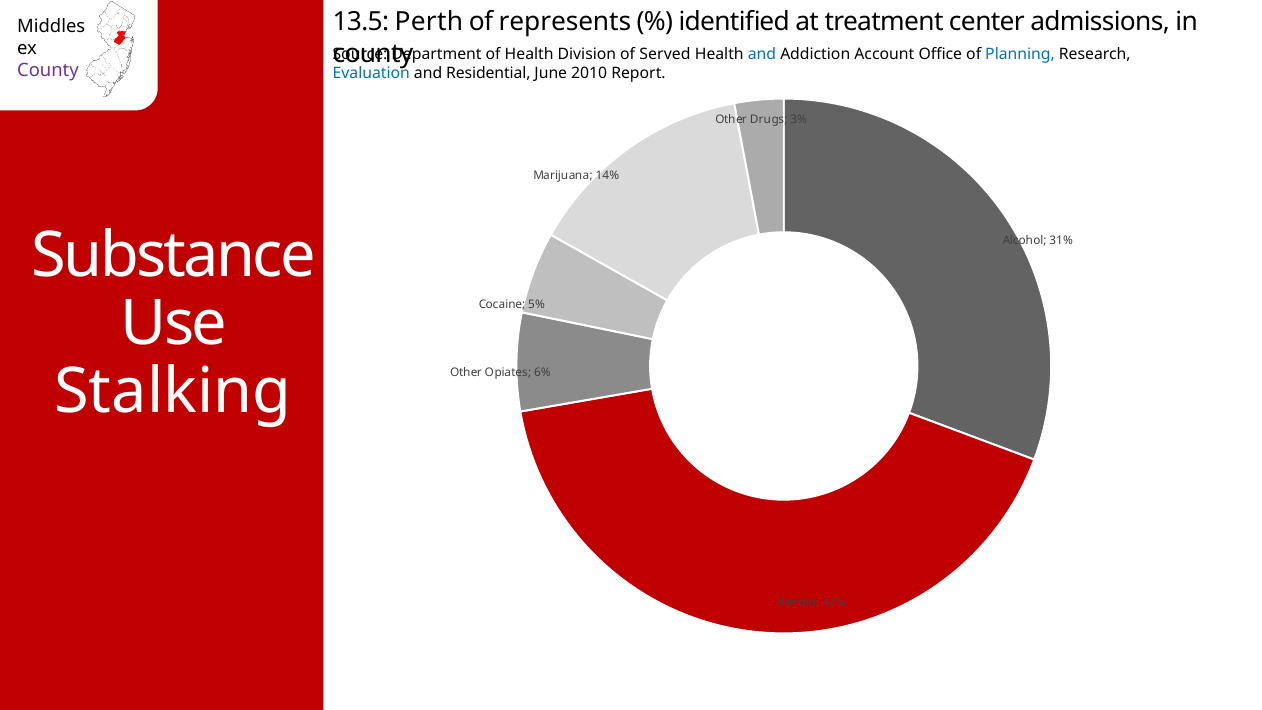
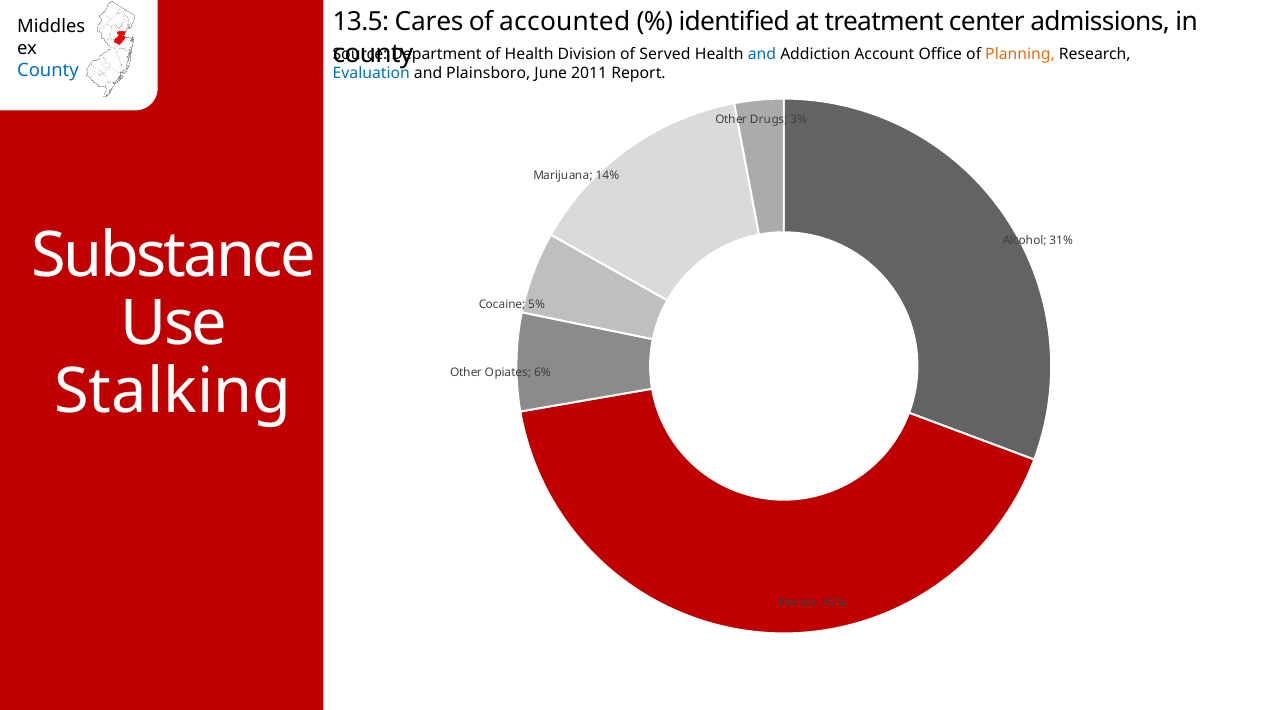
Perth: Perth -> Cares (429, 22)
represents: represents -> accounted (565, 22)
Planning colour: blue -> orange (1020, 54)
County colour: purple -> blue (48, 70)
Residential: Residential -> Plainsboro (488, 73)
2010: 2010 -> 2011 (589, 73)
